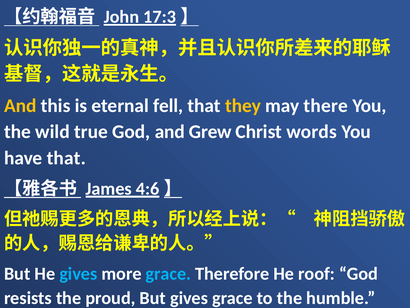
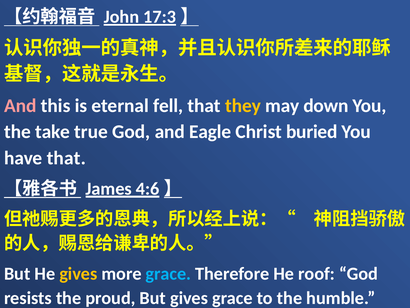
And colour: yellow -> pink (20, 106)
there: there -> down (326, 106)
wild: wild -> take (53, 132)
Grew: Grew -> Eagle (210, 132)
words: words -> buried (312, 132)
gives colour: light blue -> yellow (78, 273)
